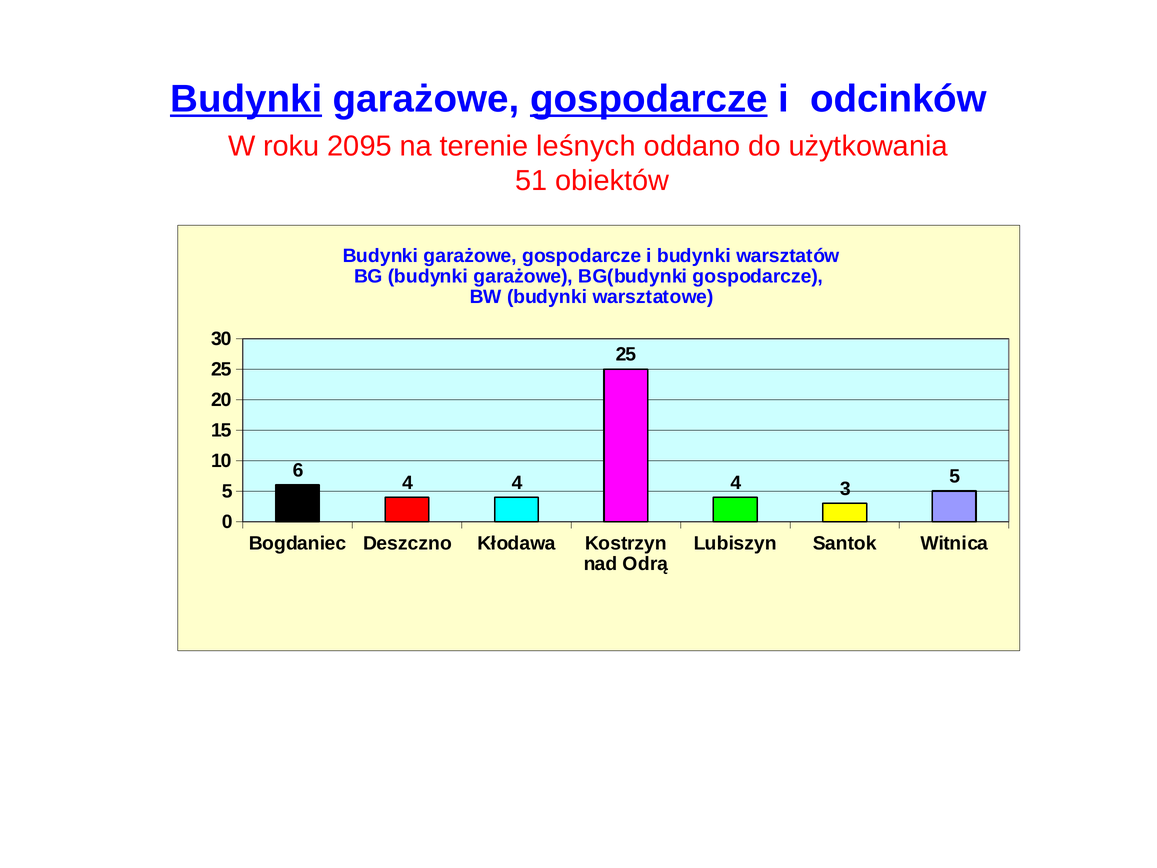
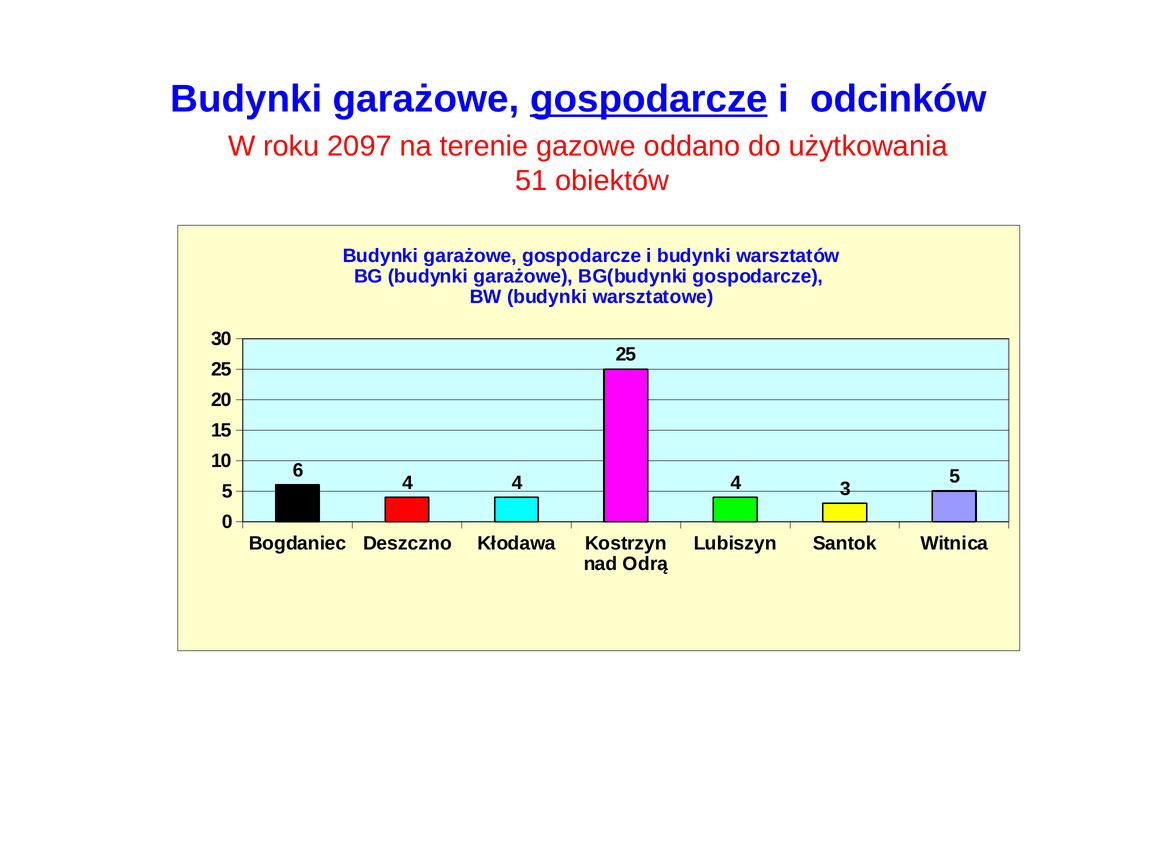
Budynki underline: present -> none (246, 99)
2095: 2095 -> 2097 (360, 146)
leśnych: leśnych -> gazowe (586, 146)
